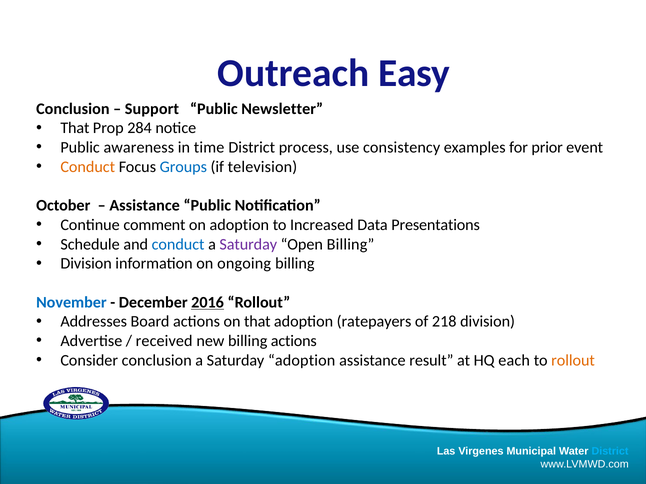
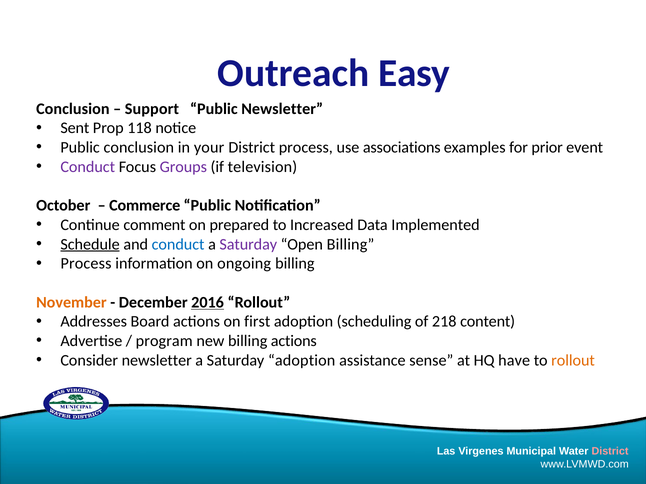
That: That -> Sent (75, 128)
284: 284 -> 118 (140, 128)
Public awareness: awareness -> conclusion (139, 148)
time: time -> your (209, 148)
consistency: consistency -> associations (402, 148)
Conduct colour: orange -> purple (88, 167)
Groups colour: blue -> purple (183, 167)
Assistance: Assistance -> Commerce (145, 206)
on adoption: adoption -> prepared (239, 225)
Presentations: Presentations -> Implemented (436, 225)
Schedule underline: none -> present (90, 244)
Division: Division -> Process (86, 264)
November colour: blue -> orange (71, 303)
on that: that -> first (257, 322)
ratepayers: ratepayers -> scheduling (374, 322)
218 division: division -> content (488, 322)
received: received -> program (164, 341)
Consider conclusion: conclusion -> newsletter (157, 361)
result: result -> sense (431, 361)
each: each -> have (514, 361)
District colour: light blue -> pink (610, 452)
